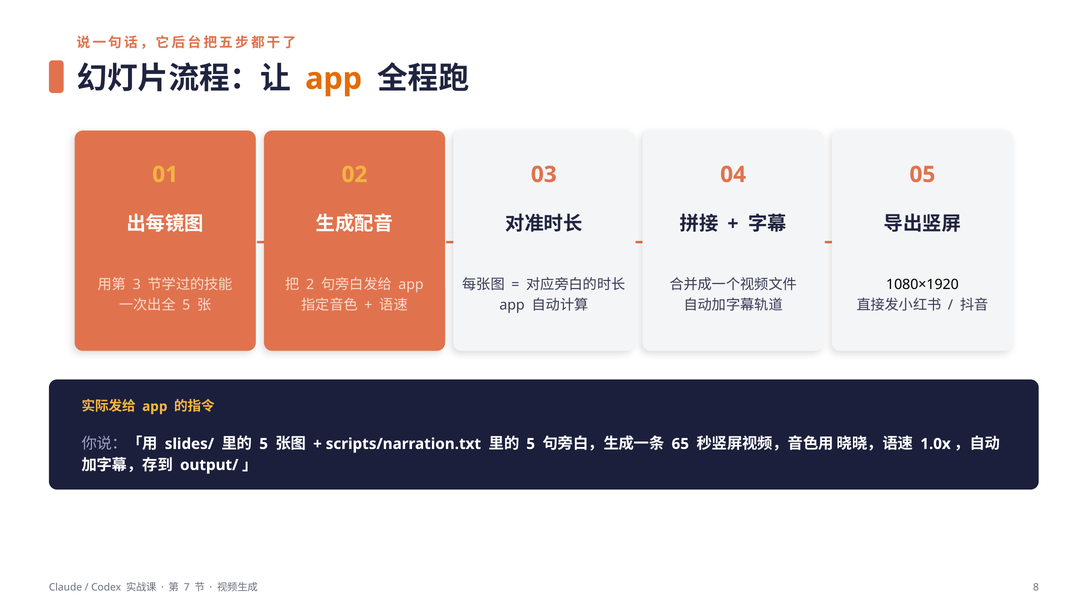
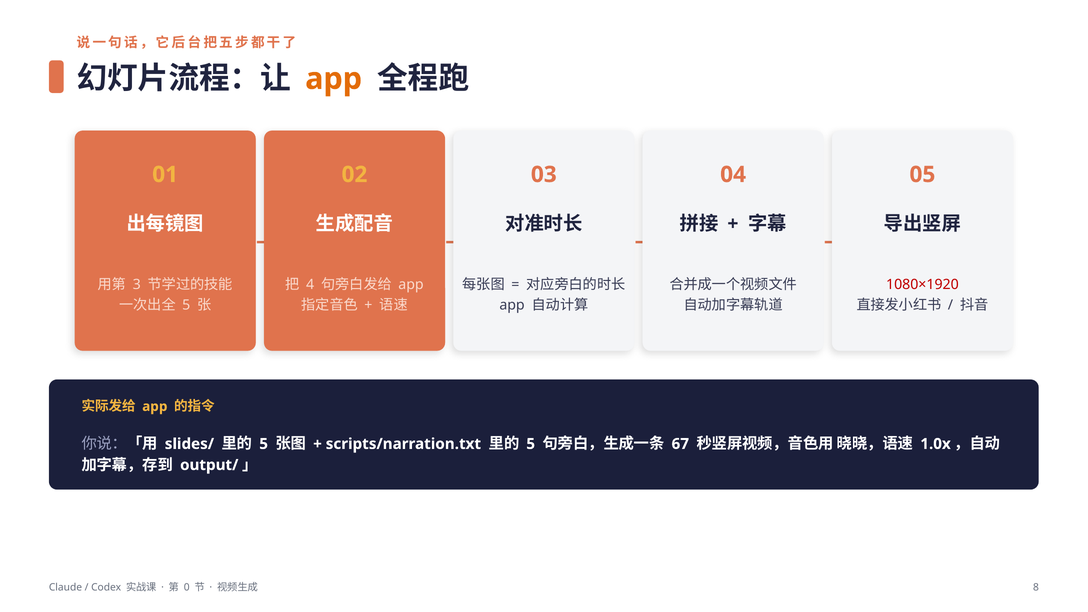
2: 2 -> 4 (310, 285)
1080×1920 colour: black -> red (922, 285)
65: 65 -> 67 (680, 444)
7: 7 -> 0 (187, 587)
